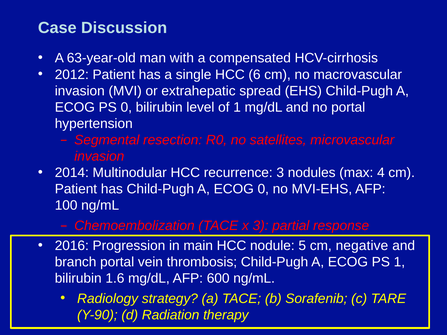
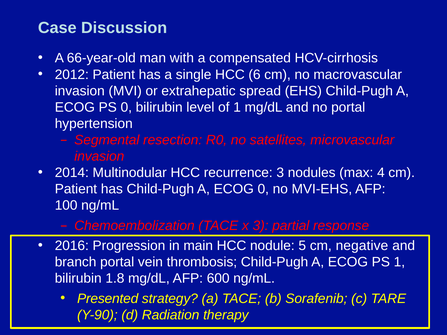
63-year-old: 63-year-old -> 66-year-old (101, 58)
1.6: 1.6 -> 1.8 (115, 279)
Radiology: Radiology -> Presented (108, 299)
